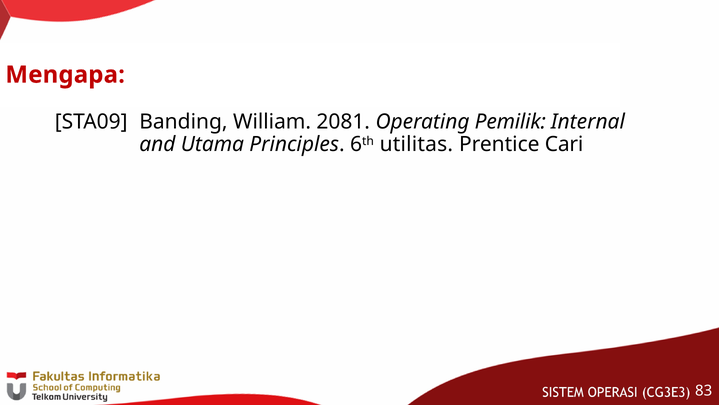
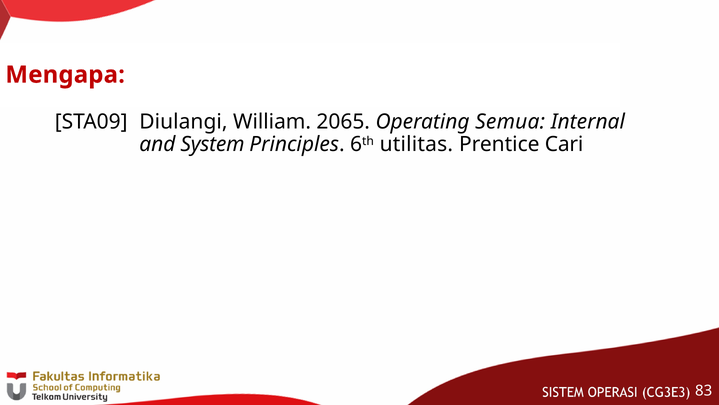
Banding: Banding -> Diulangi (183, 122)
2081: 2081 -> 2065 (343, 122)
Pemilik: Pemilik -> Semua (510, 122)
Utama: Utama -> System (212, 144)
